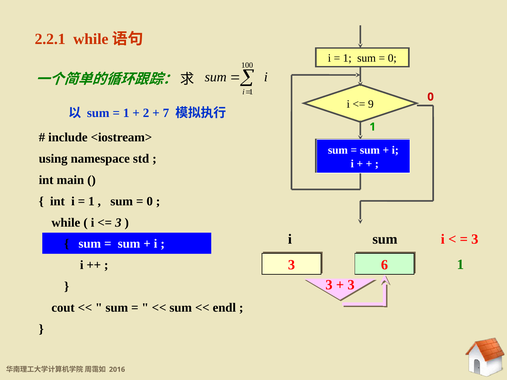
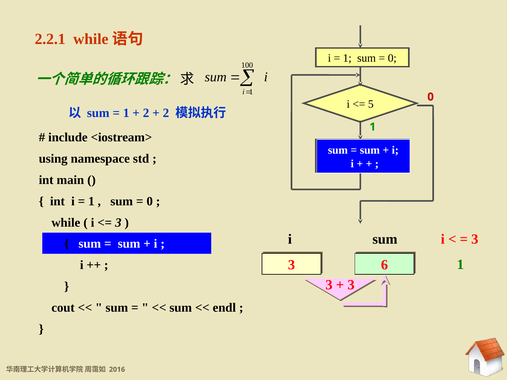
9: 9 -> 5 (371, 104)
7: 7 -> 2 (166, 113)
